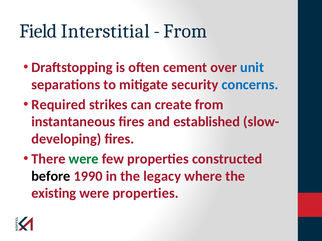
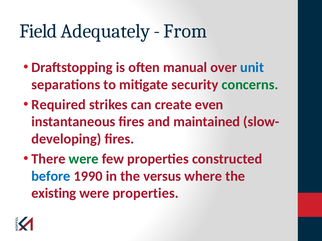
Interstitial: Interstitial -> Adequately (105, 31)
cement: cement -> manual (185, 68)
concerns colour: blue -> green (250, 85)
create from: from -> even (209, 105)
established: established -> maintained (207, 122)
before colour: black -> blue (51, 176)
legacy: legacy -> versus (162, 176)
